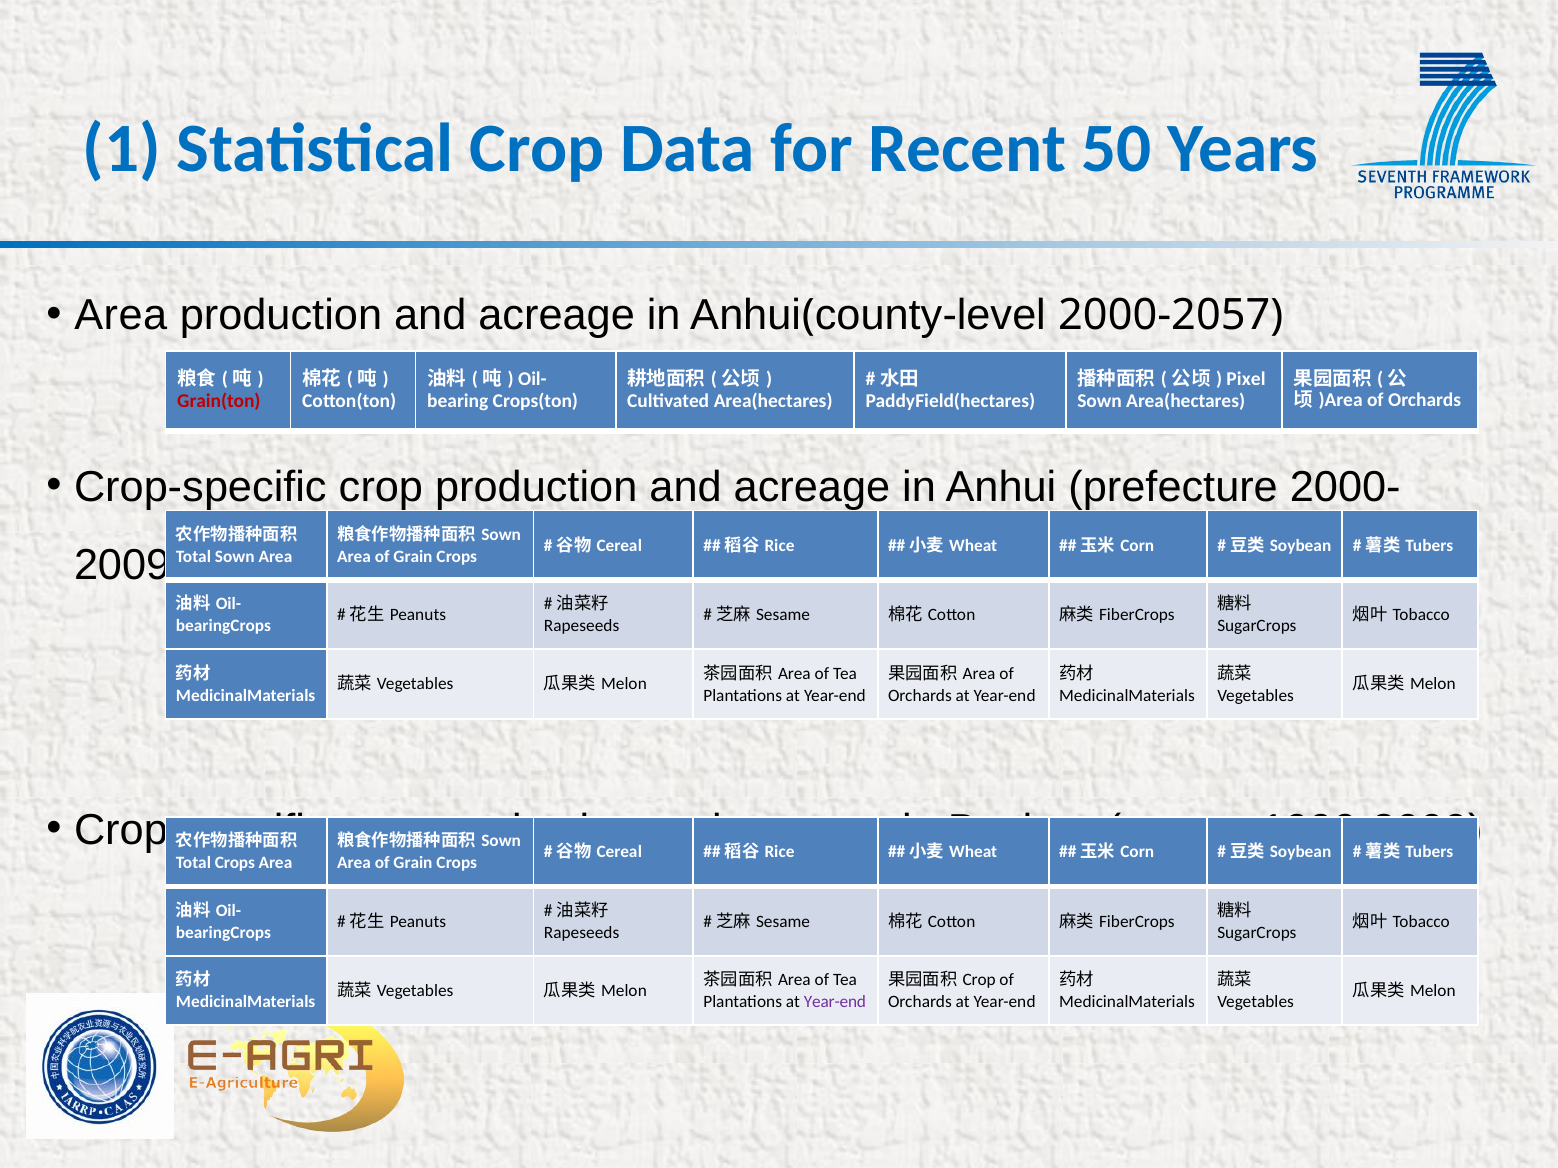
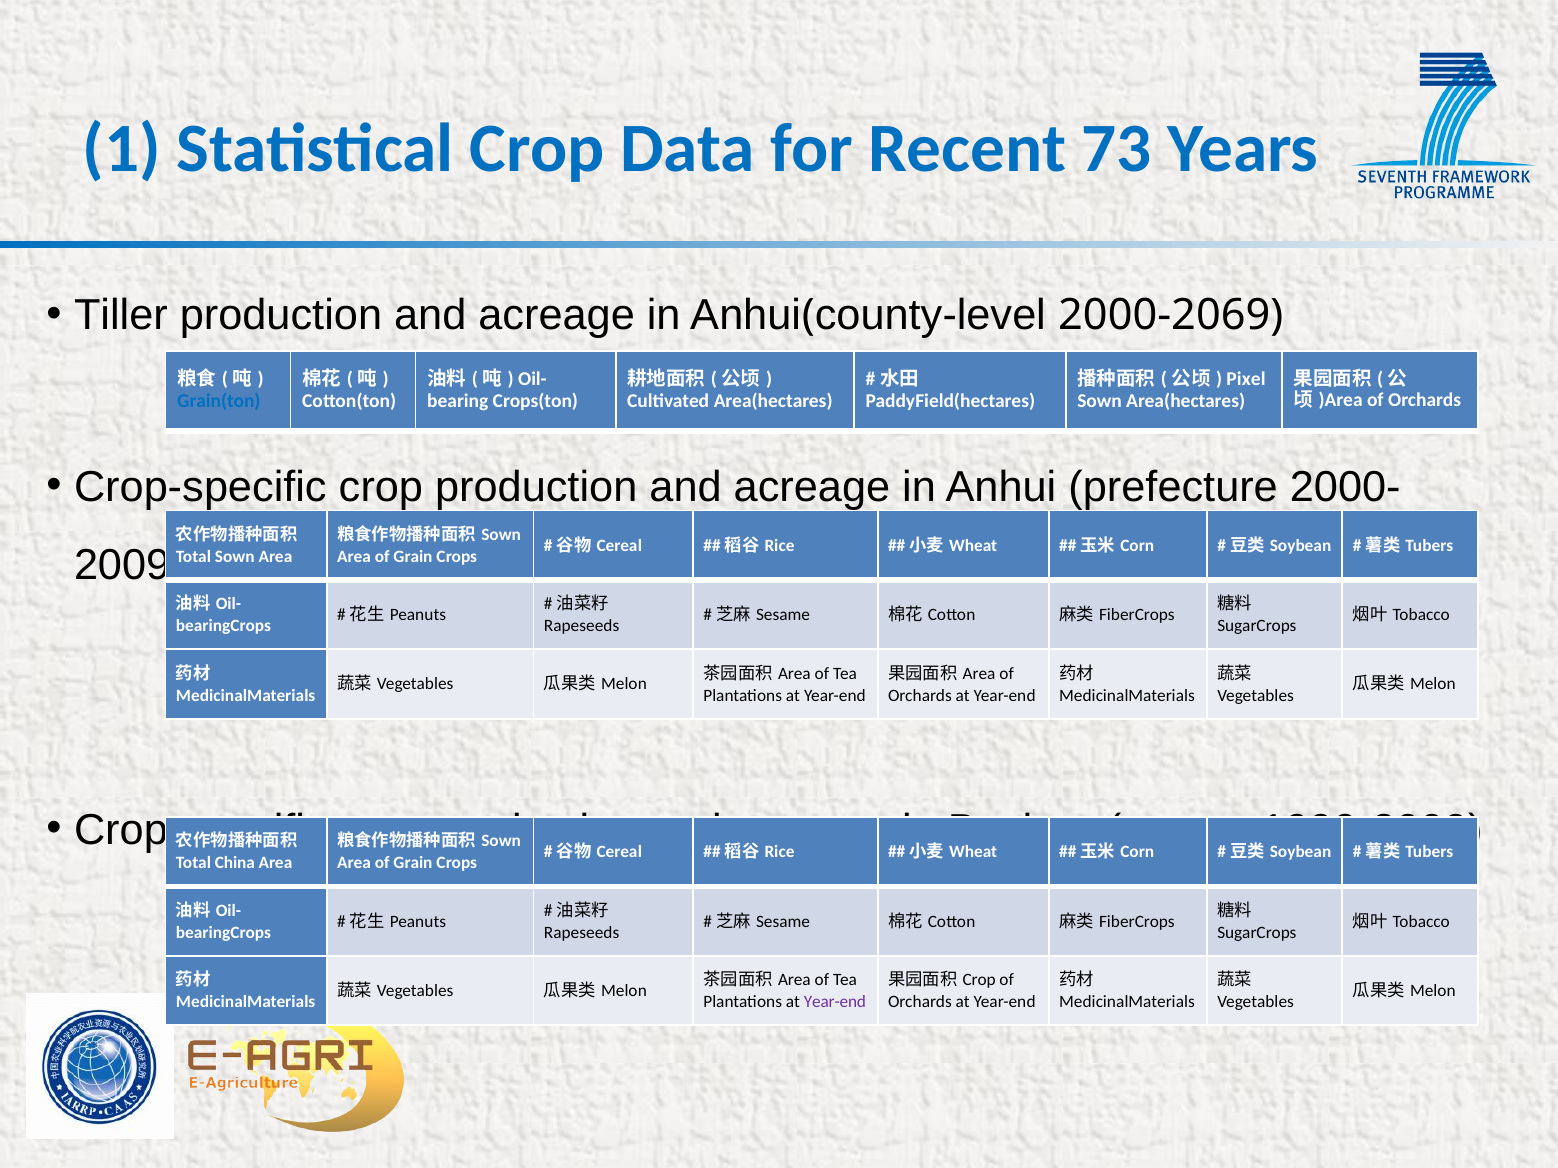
50: 50 -> 73 (1117, 149)
Area: Area -> Tiller (121, 316)
2000-2057: 2000-2057 -> 2000-2069 (1171, 316)
Grain(ton colour: red -> blue (219, 401)
Total Crops: Crops -> China (235, 863)
